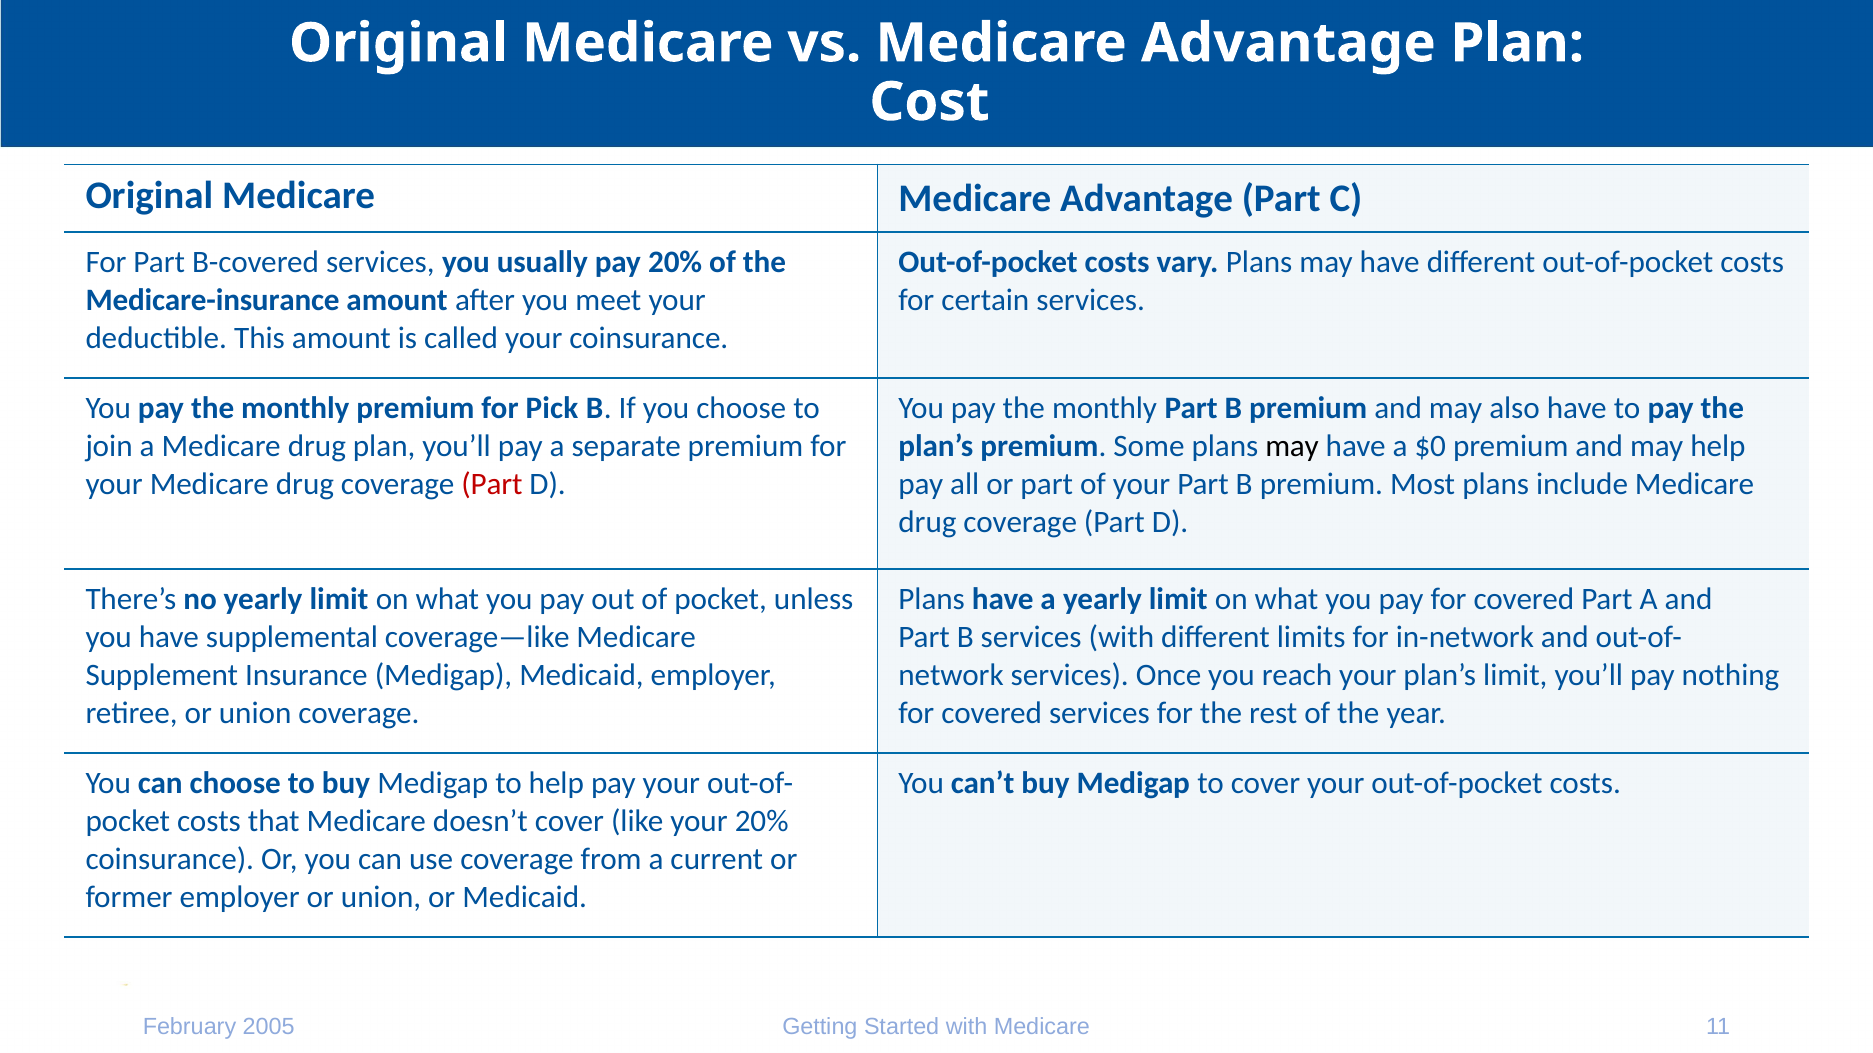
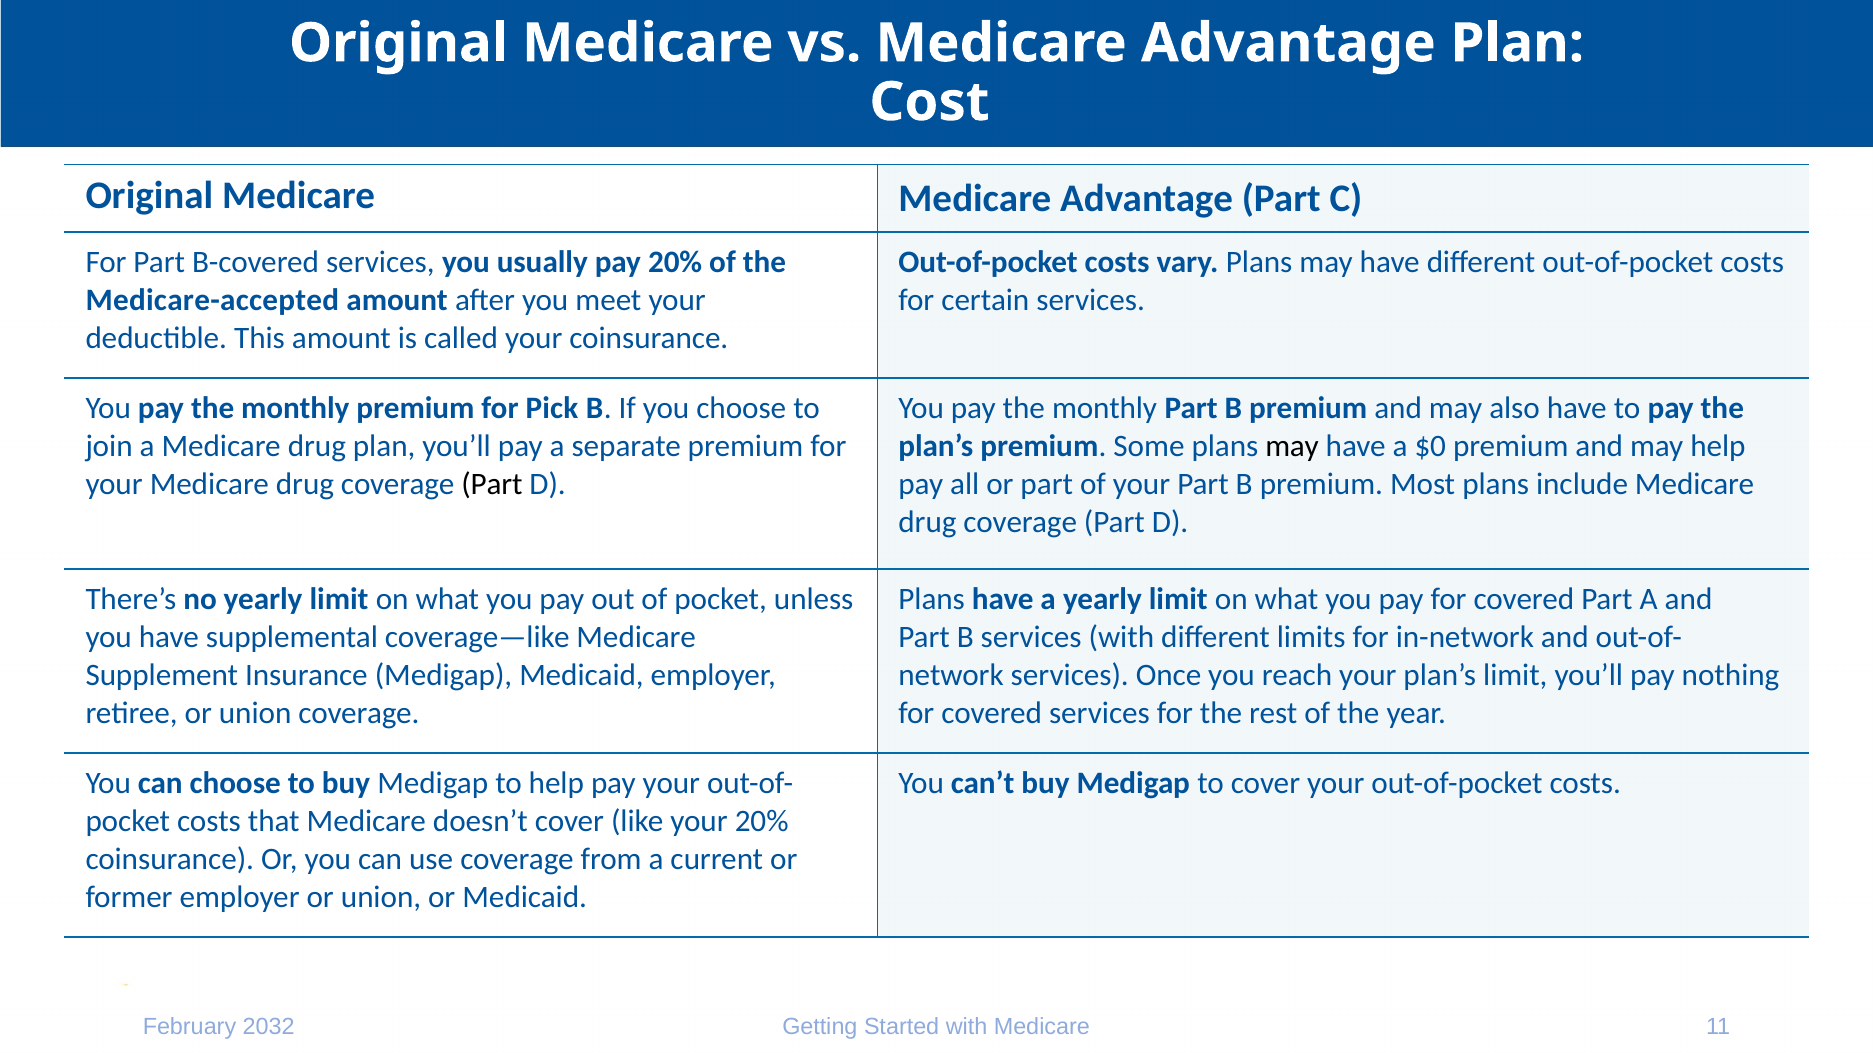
Medicare-insurance: Medicare-insurance -> Medicare-accepted (212, 300)
Part colour: red -> black (492, 484)
2005: 2005 -> 2032 (269, 1027)
